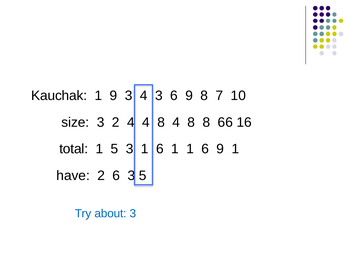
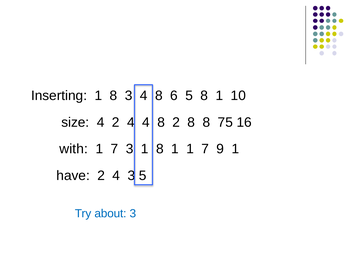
Kauchak: Kauchak -> Inserting (59, 96)
9: 9 -> 8 (114, 96)
3: 3 -> 8 (159, 96)
9: 9 -> 5 (189, 96)
7: 7 -> 1 (219, 96)
size 3: 3 -> 4 (101, 122)
8 4: 4 -> 2 (176, 122)
66: 66 -> 75 (225, 122)
total: total -> with (74, 149)
5: 5 -> 7 (114, 149)
6: 6 -> 8 (160, 149)
1 1 6: 6 -> 7 (205, 149)
6: 6 -> 4 (116, 176)
